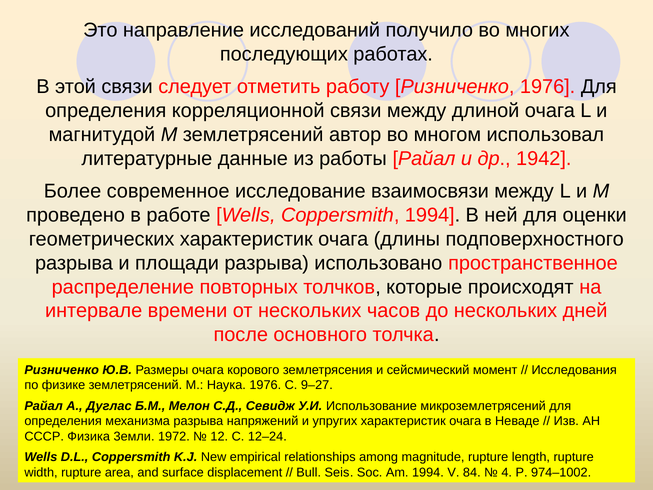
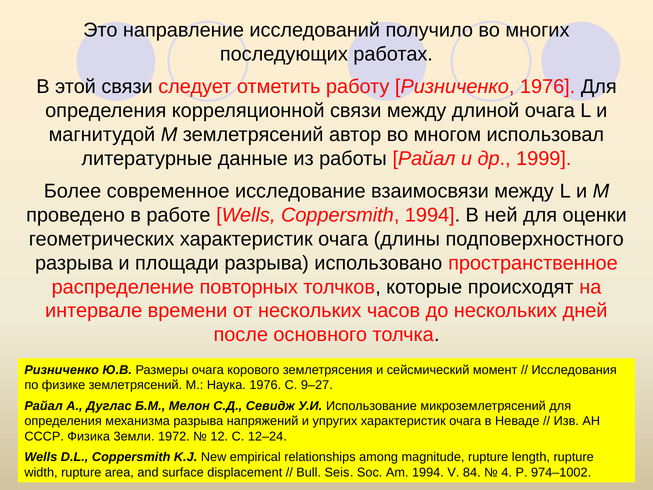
1942: 1942 -> 1999 (544, 158)
